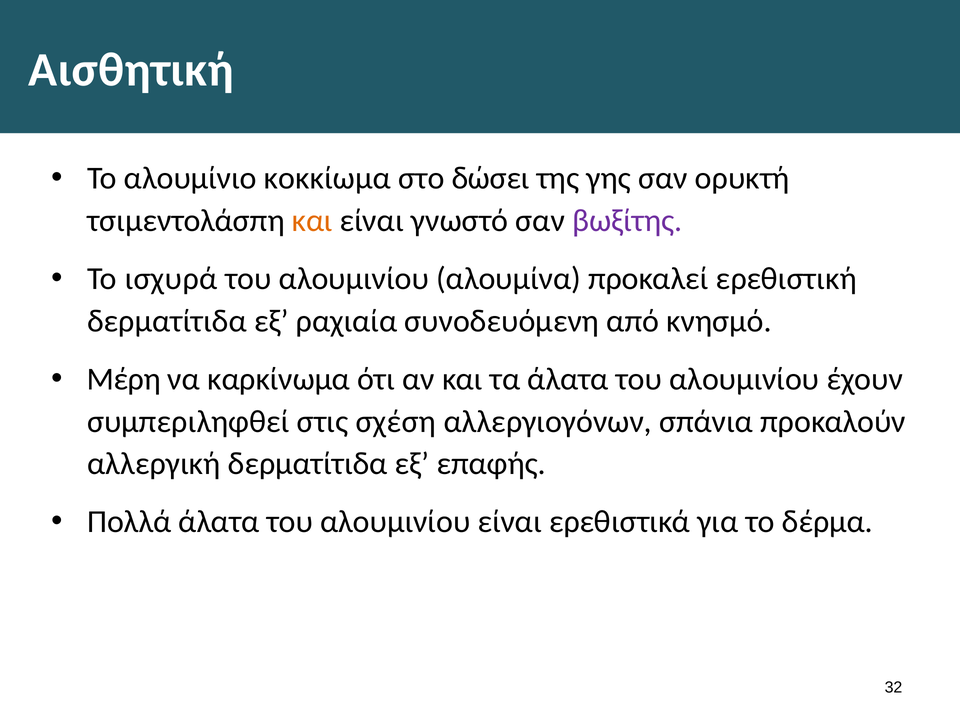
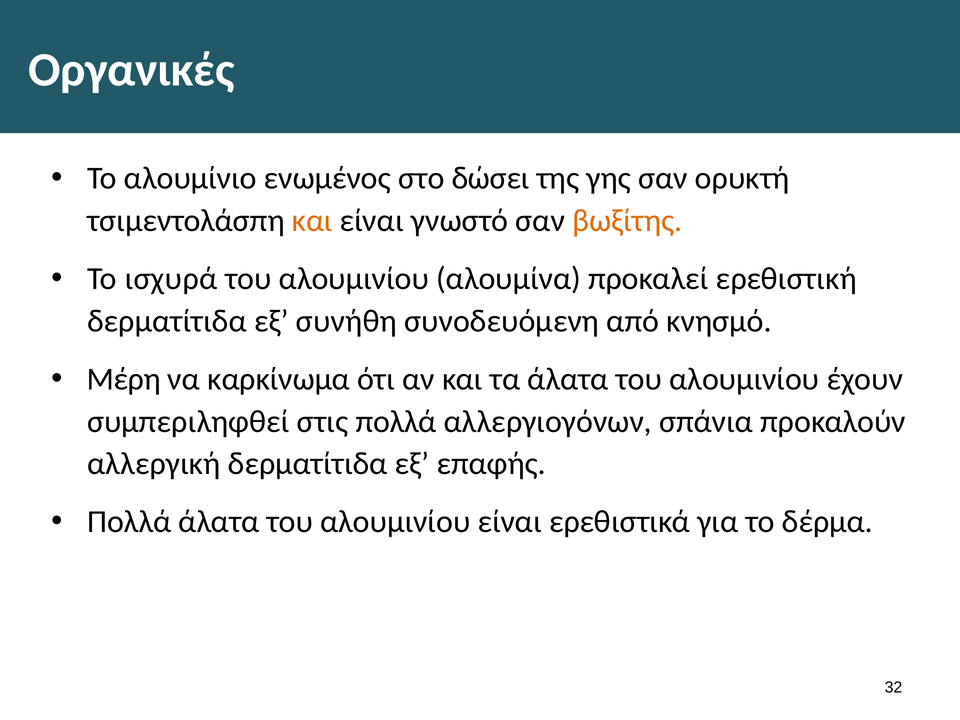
Αισθητική: Αισθητική -> Οργανικές (131, 70)
κοκκίωμα: κοκκίωμα -> ενωμένος (327, 178)
βωξίτης colour: purple -> orange (627, 221)
ραχιαία: ραχιαία -> συνήθη (346, 321)
στις σχέση: σχέση -> πολλά (396, 421)
